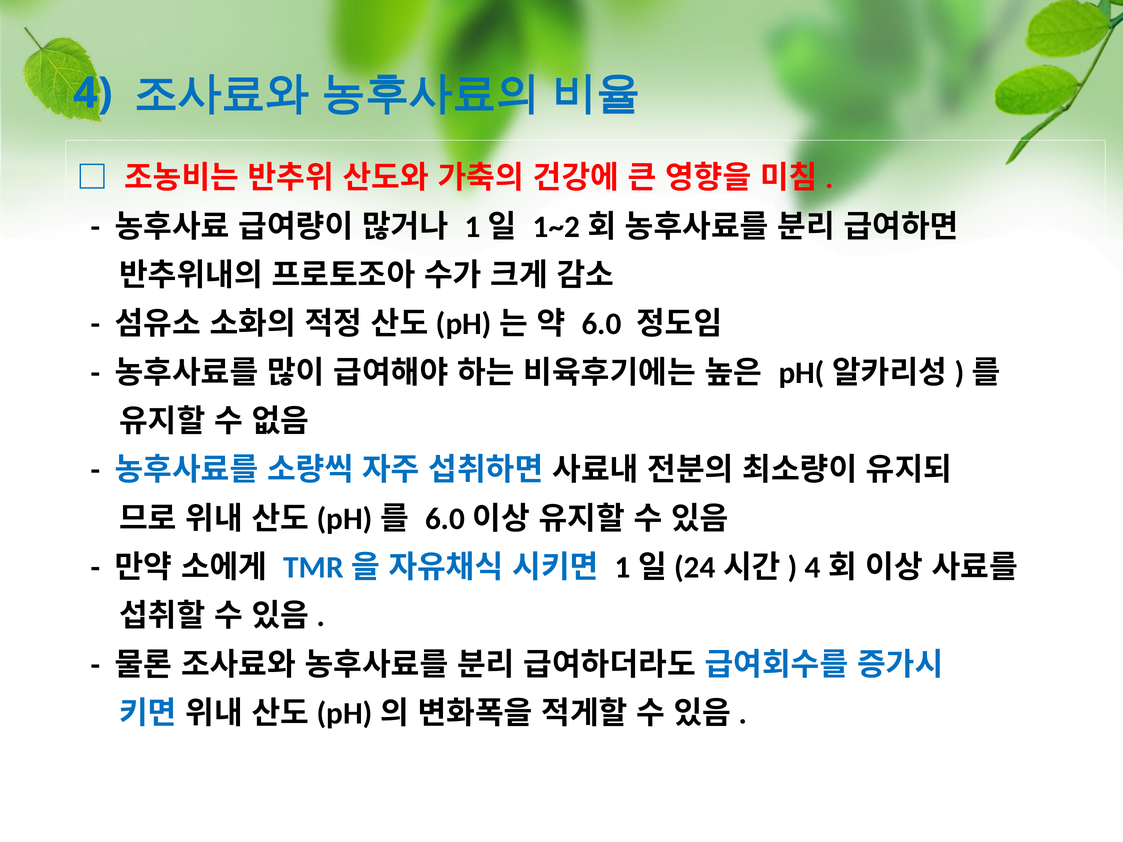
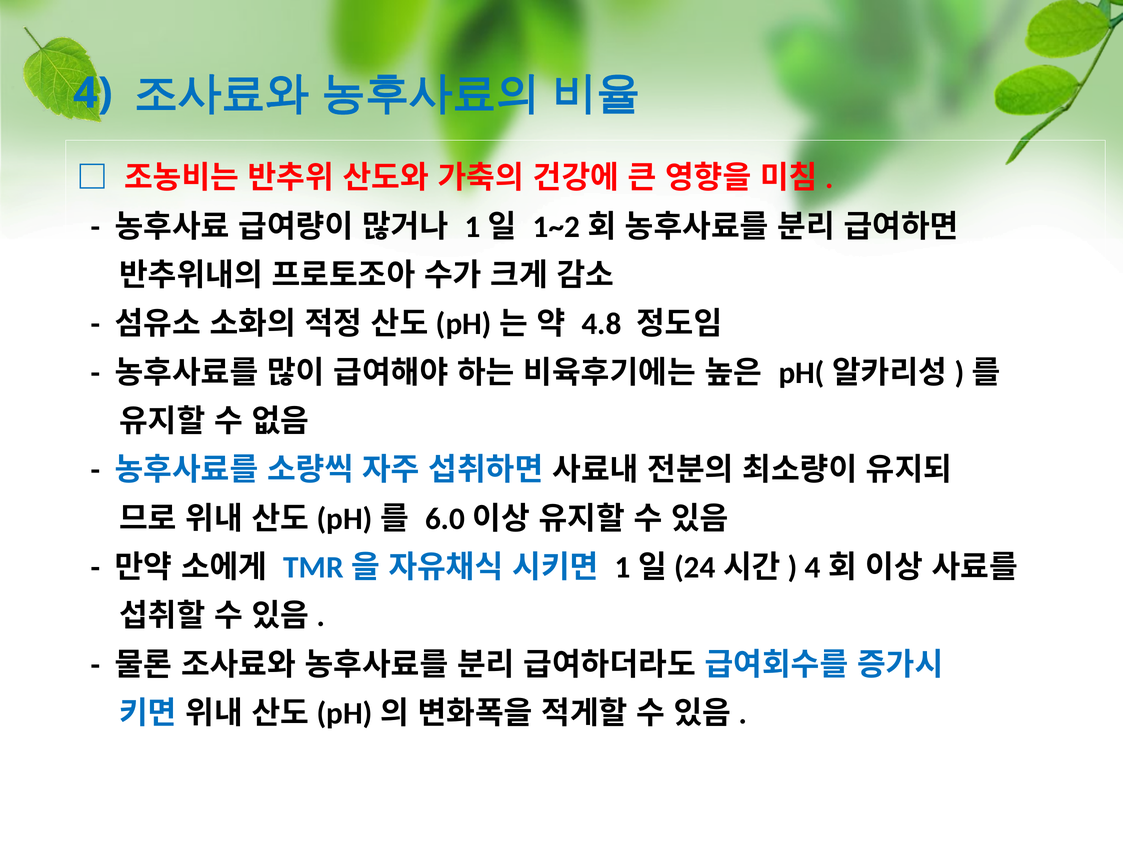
6.0: 6.0 -> 4.8 (602, 324)
